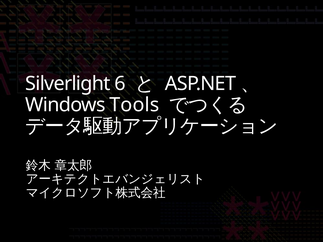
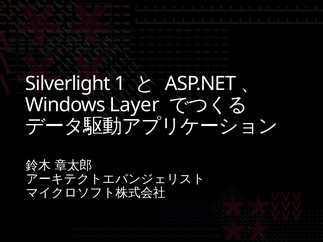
6: 6 -> 1 (120, 84)
Tools: Tools -> Layer (134, 105)
